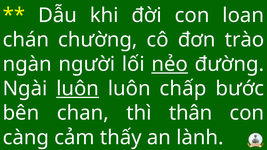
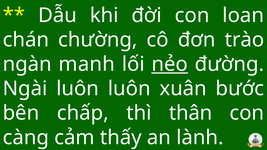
người: người -> manh (87, 64)
luôn underline: present -> none (78, 89)
chấp: chấp -> xuân (183, 89)
chan: chan -> chấp (83, 113)
